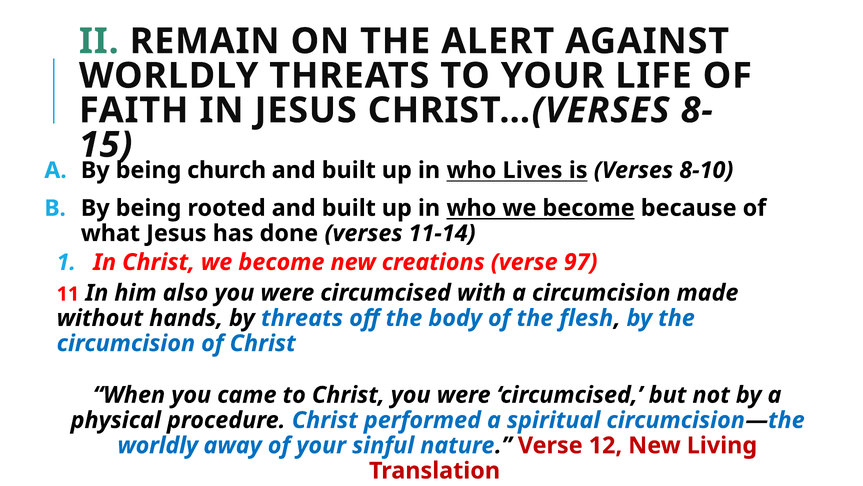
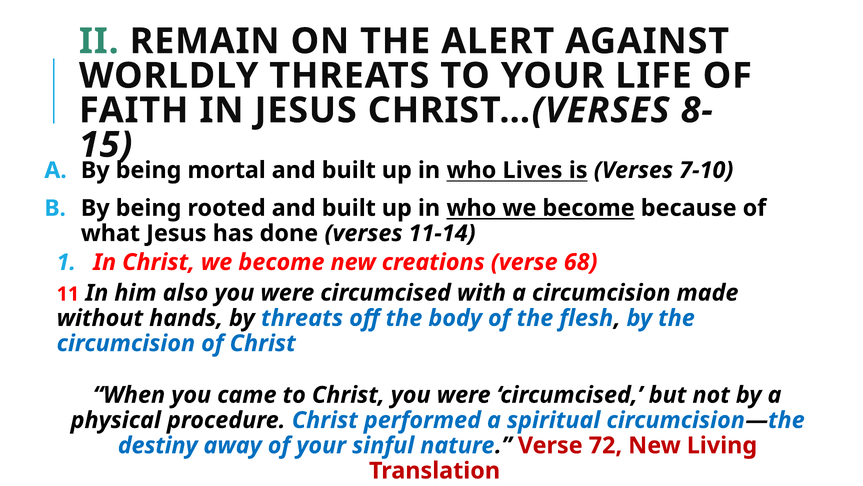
church: church -> mortal (227, 170)
8-10: 8-10 -> 7-10 (706, 170)
97: 97 -> 68 (581, 262)
worldly: worldly -> destiny (158, 445)
12: 12 -> 72 (605, 445)
